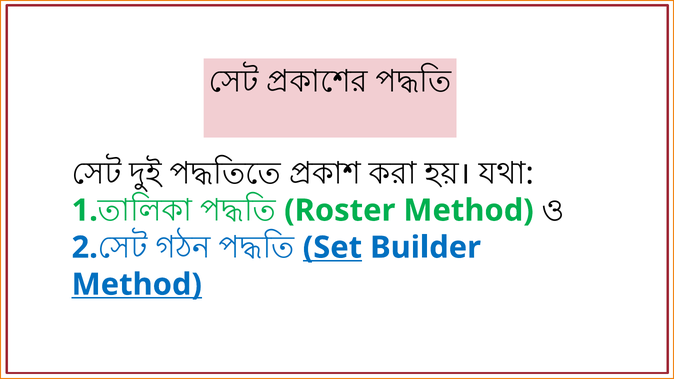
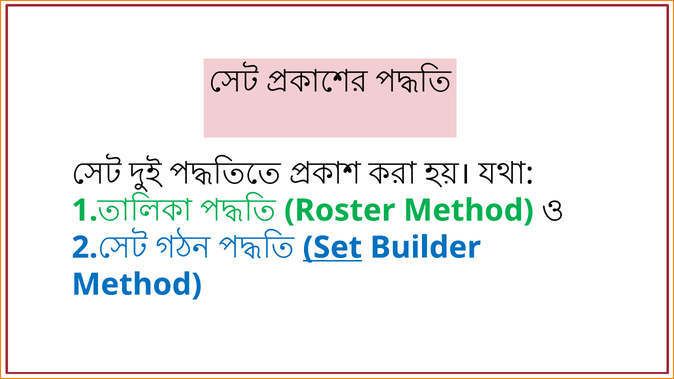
Method underline: present -> none (137, 285)
